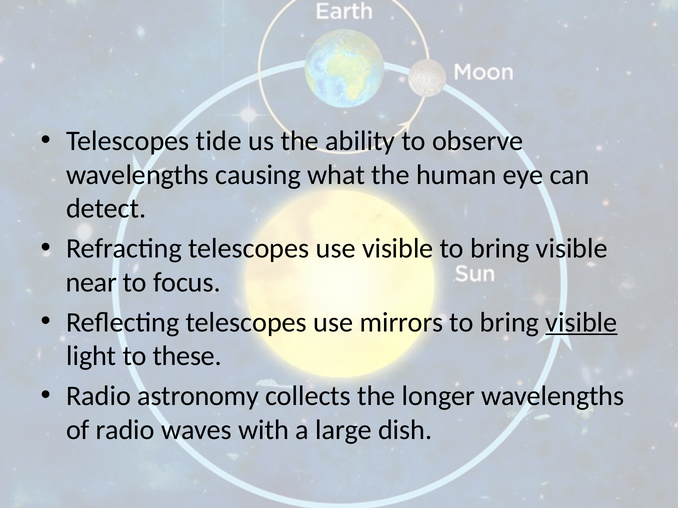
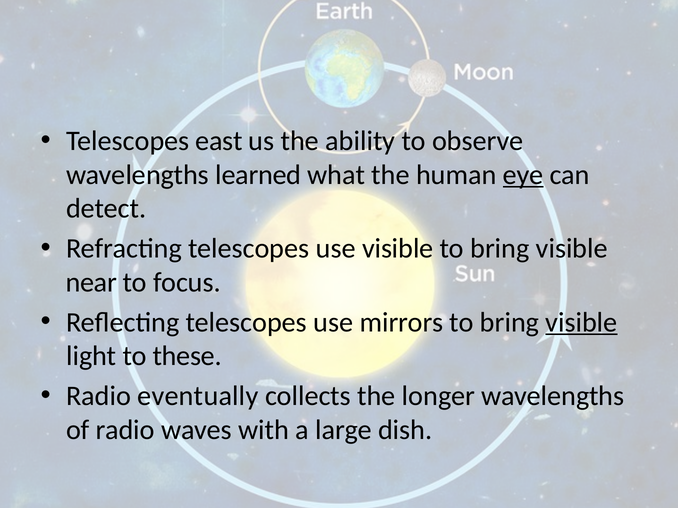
tide: tide -> east (219, 141)
causing: causing -> learned (258, 175)
eye underline: none -> present (523, 175)
astronomy: astronomy -> eventually (198, 396)
